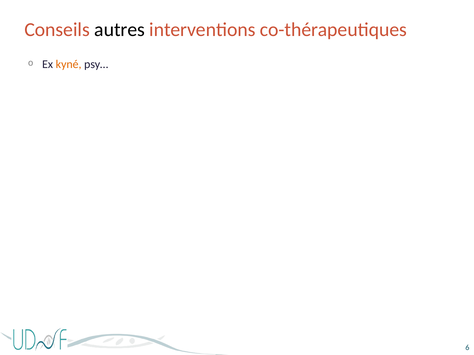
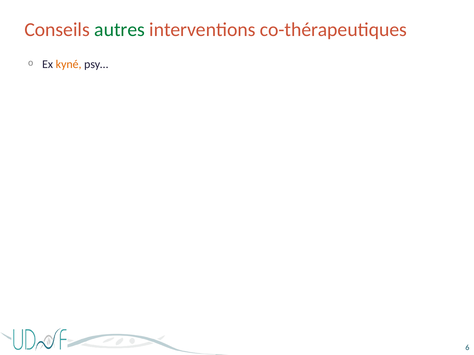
autres colour: black -> green (120, 30)
